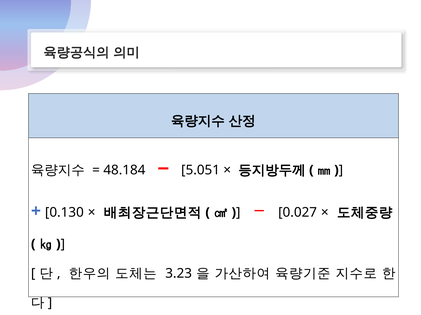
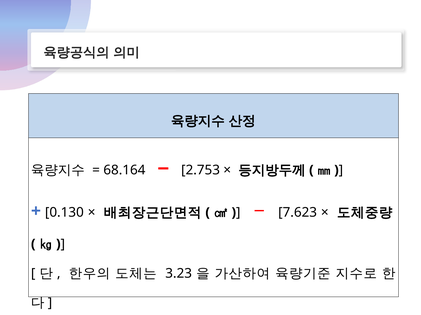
48.184: 48.184 -> 68.164 (124, 170)
5.051: 5.051 -> 2.753 (201, 170)
0.027: 0.027 -> 7.623 (298, 213)
